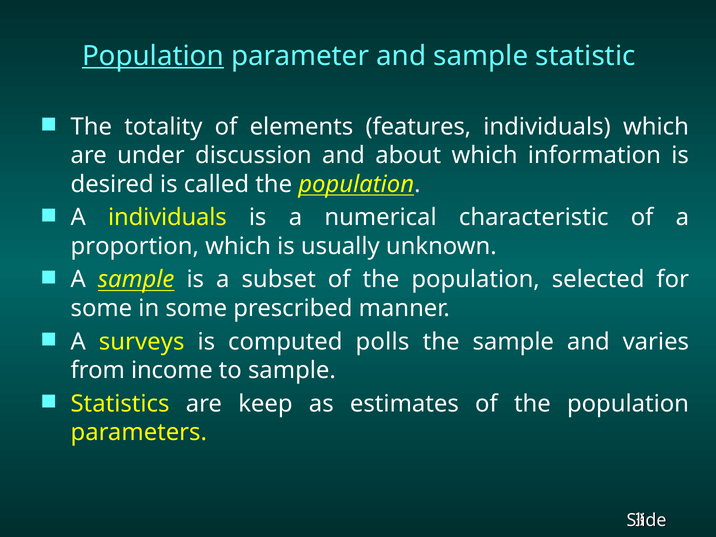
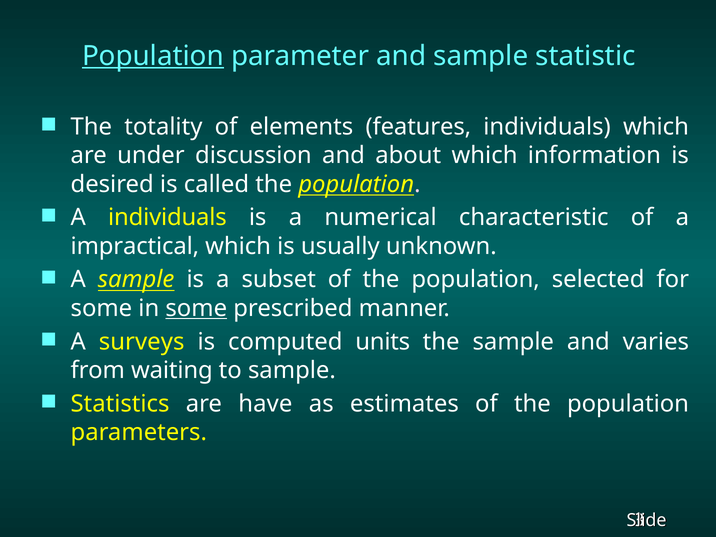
proportion: proportion -> impractical (135, 246)
some underline: none -> present (196, 308)
polls: polls -> units (383, 342)
income: income -> waiting (172, 370)
keep: keep -> have (265, 404)
